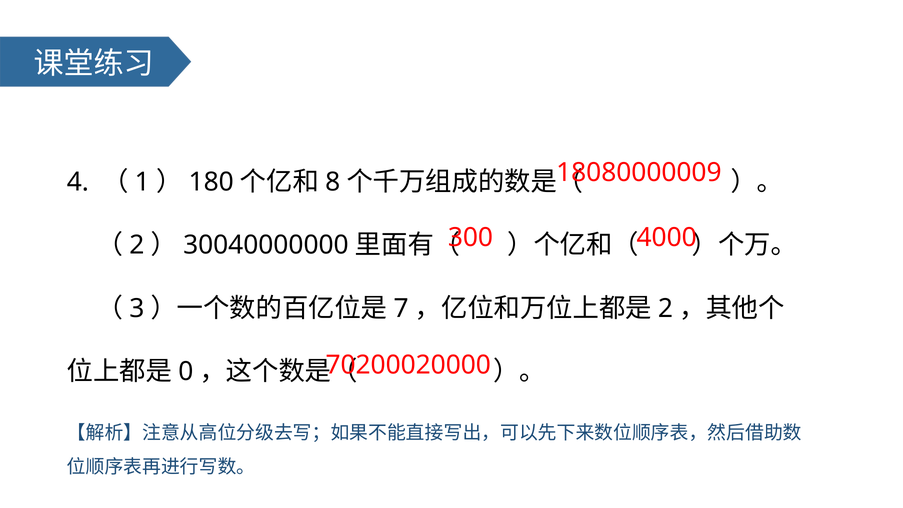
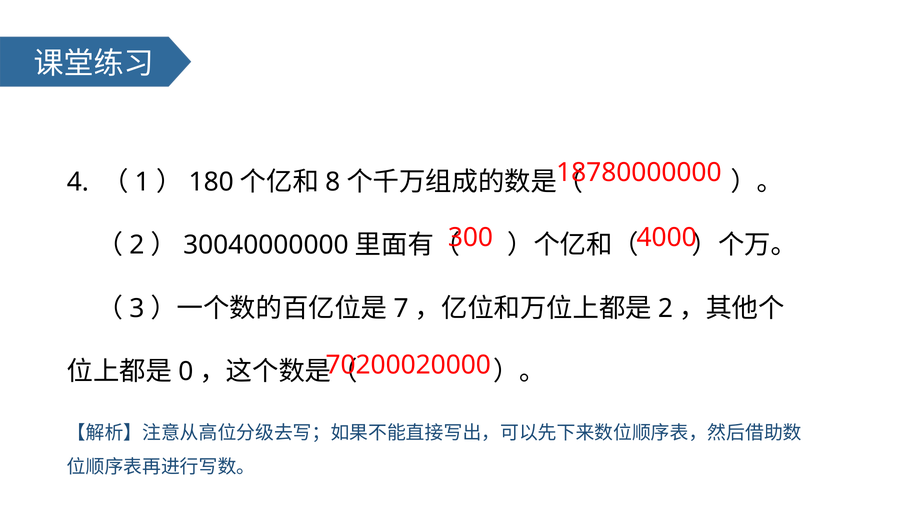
18080000009: 18080000009 -> 18780000000 (639, 173)
